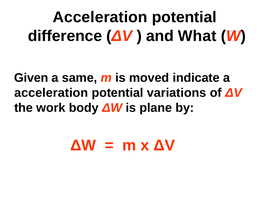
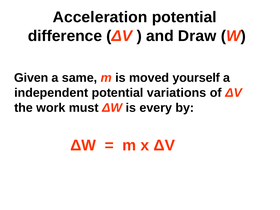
What: What -> Draw (197, 36)
indicate: indicate -> yourself (196, 78)
acceleration: acceleration -> independent (51, 93)
body: body -> must (84, 108)
plane: plane -> every (156, 108)
